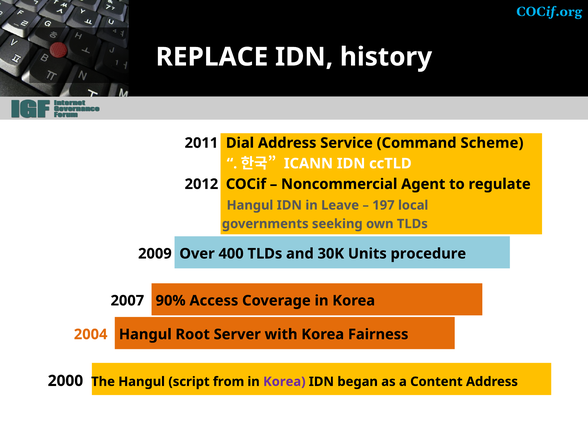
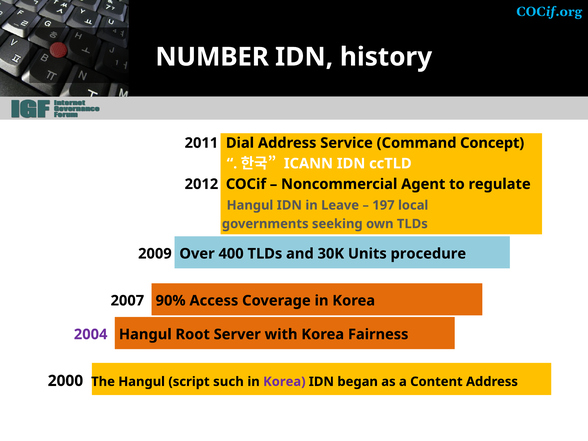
REPLACE: REPLACE -> NUMBER (212, 57)
Scheme: Scheme -> Concept (492, 143)
2004 colour: orange -> purple (91, 334)
from: from -> such (228, 382)
